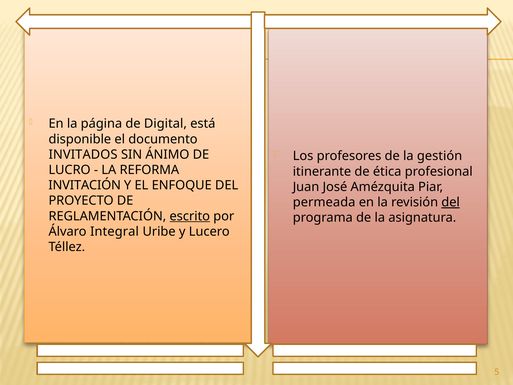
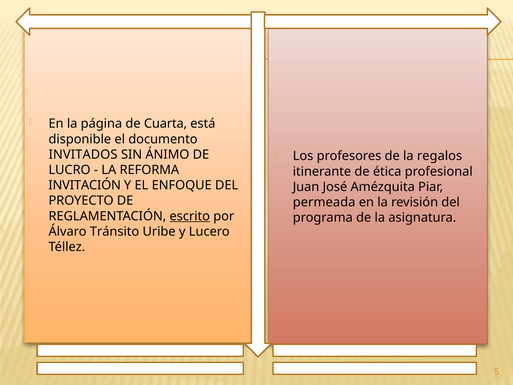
Digital: Digital -> Cuarta (166, 124)
gestión: gestión -> regalos (440, 156)
del underline: present -> none (451, 202)
Integral: Integral -> Tránsito (115, 231)
